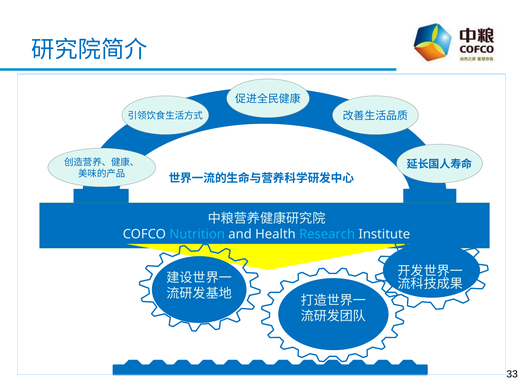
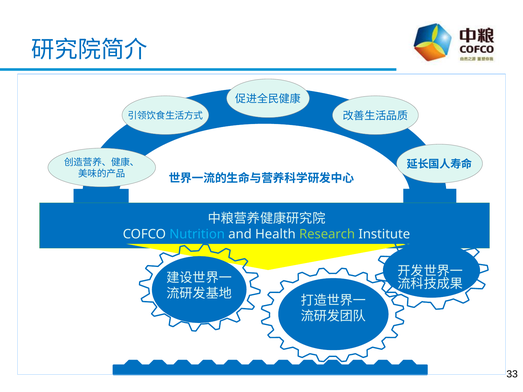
Research colour: light blue -> light green (327, 234)
